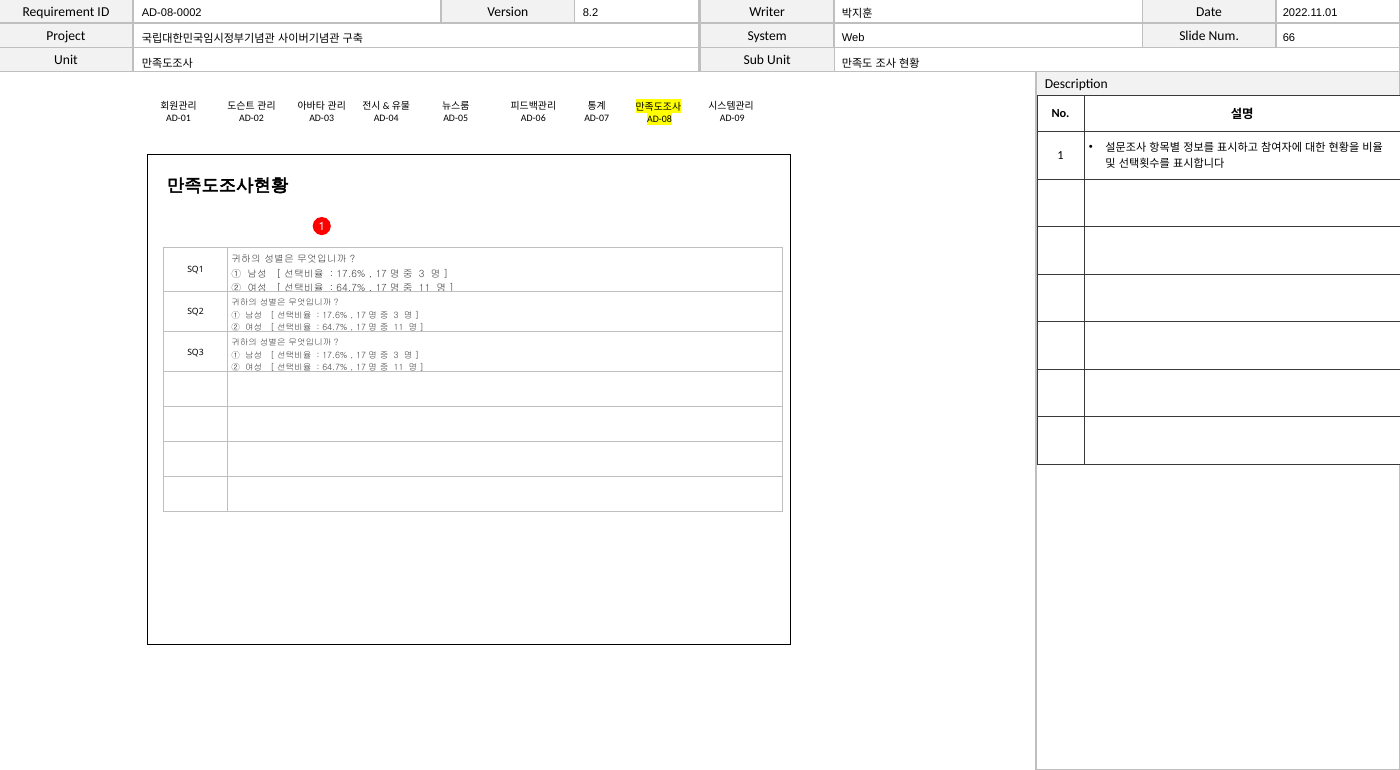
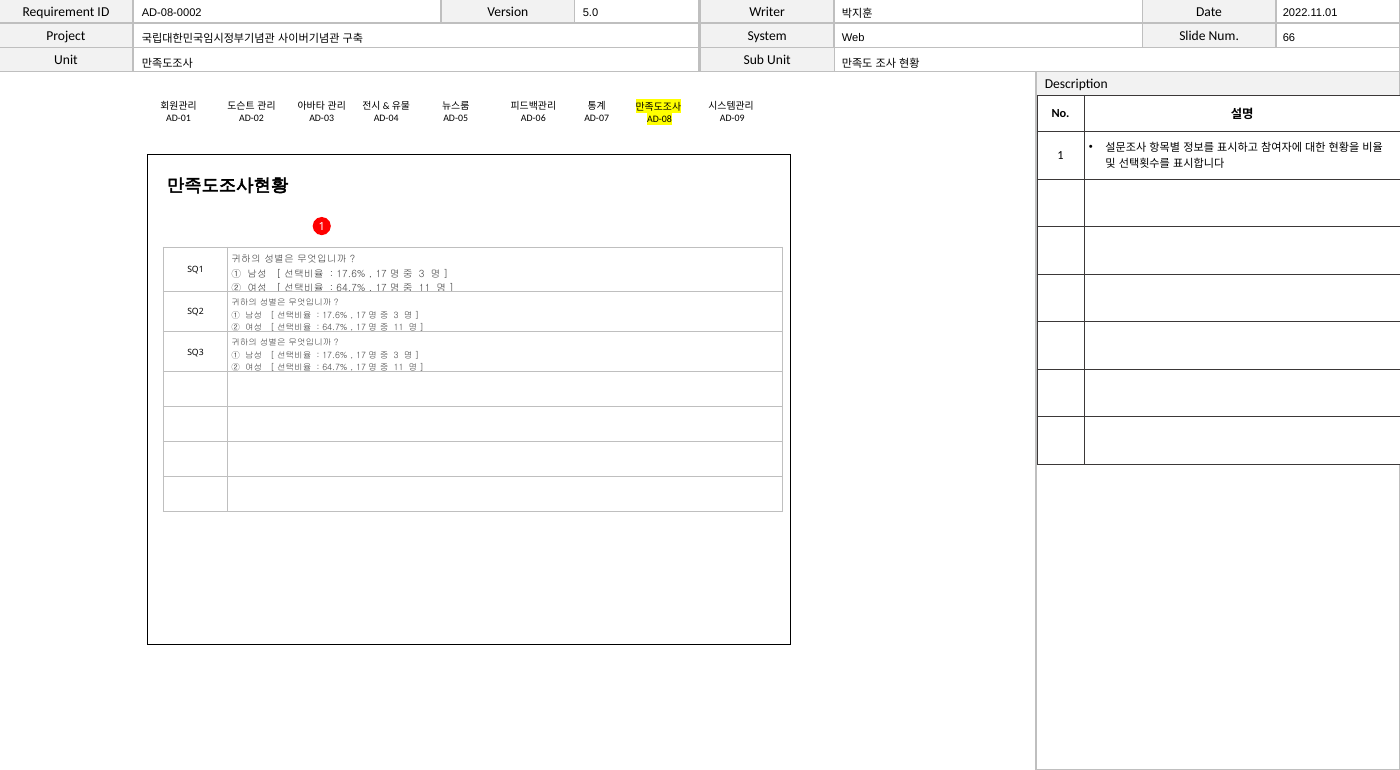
8.2: 8.2 -> 5.0 (591, 13)
